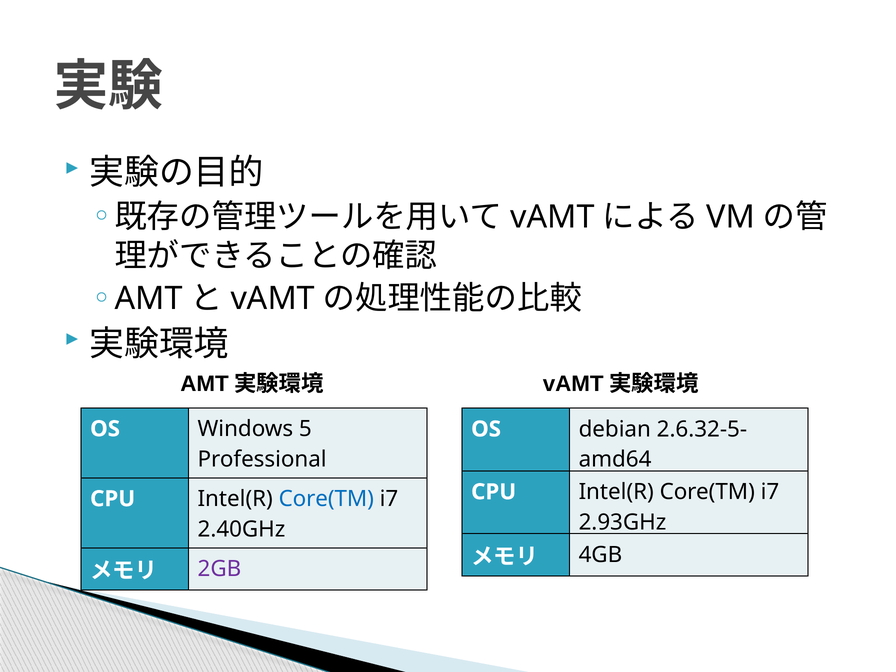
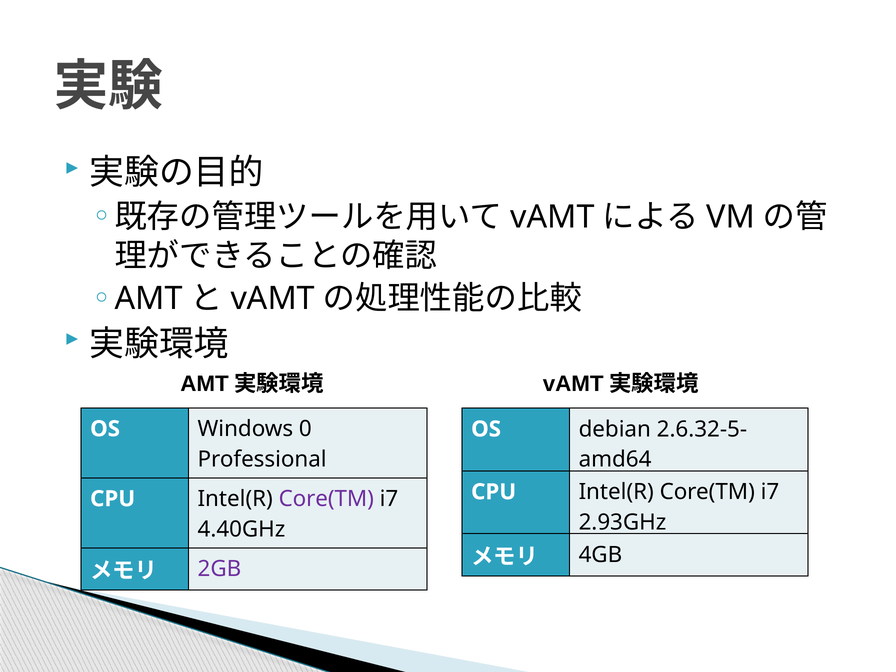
5: 5 -> 0 (305, 429)
Core(TM colour: blue -> purple (326, 499)
2.40GHz: 2.40GHz -> 4.40GHz (241, 529)
